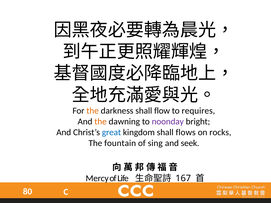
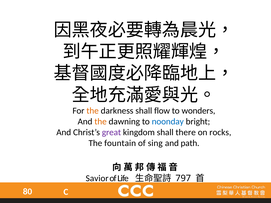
requires: requires -> wonders (198, 111)
noonday colour: purple -> blue (168, 122)
great colour: blue -> purple (111, 133)
flows: flows -> there (186, 133)
seek: seek -> path (190, 143)
Mercy: Mercy -> Savior (97, 178)
167: 167 -> 797 (183, 178)
